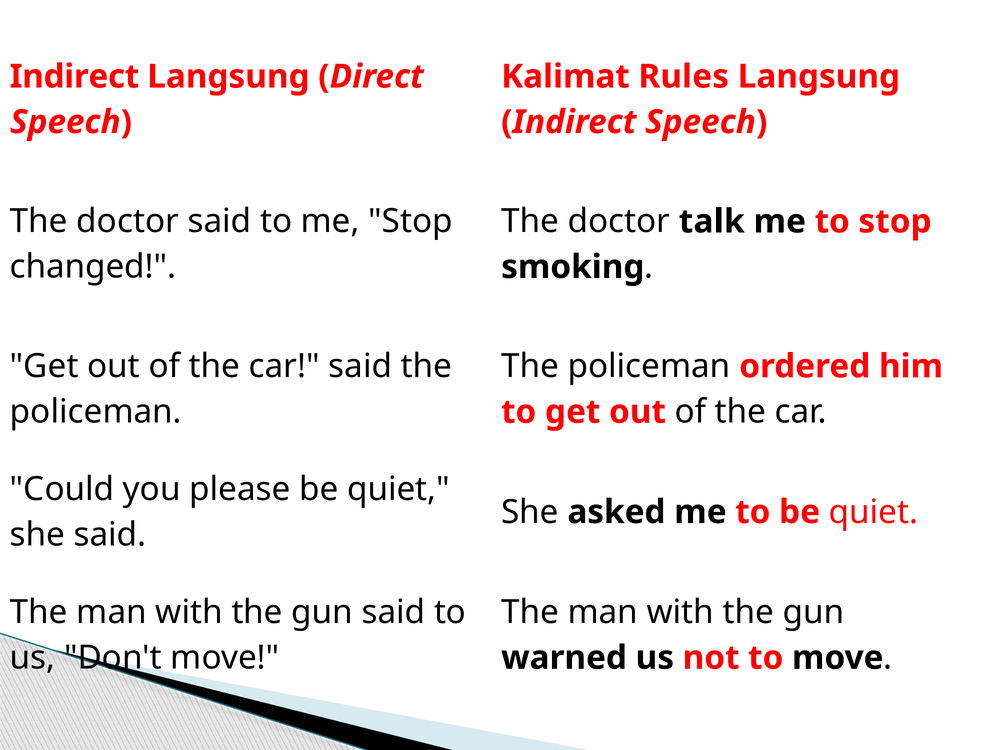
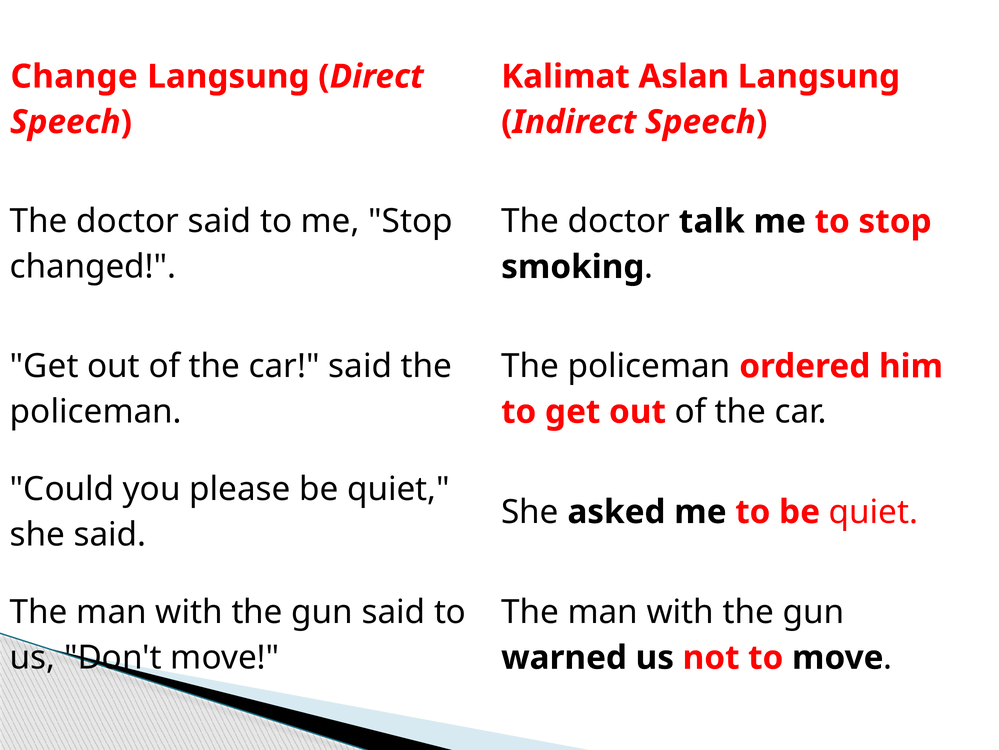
Indirect: Indirect -> Change (74, 77)
Rules: Rules -> Aslan (684, 77)
